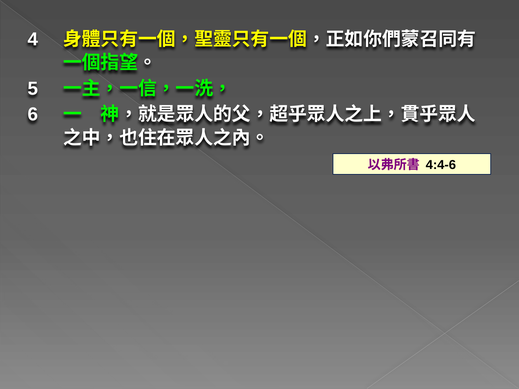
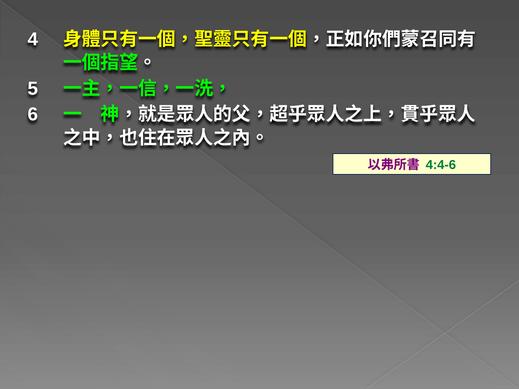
4:4-6 colour: black -> green (441, 165)
